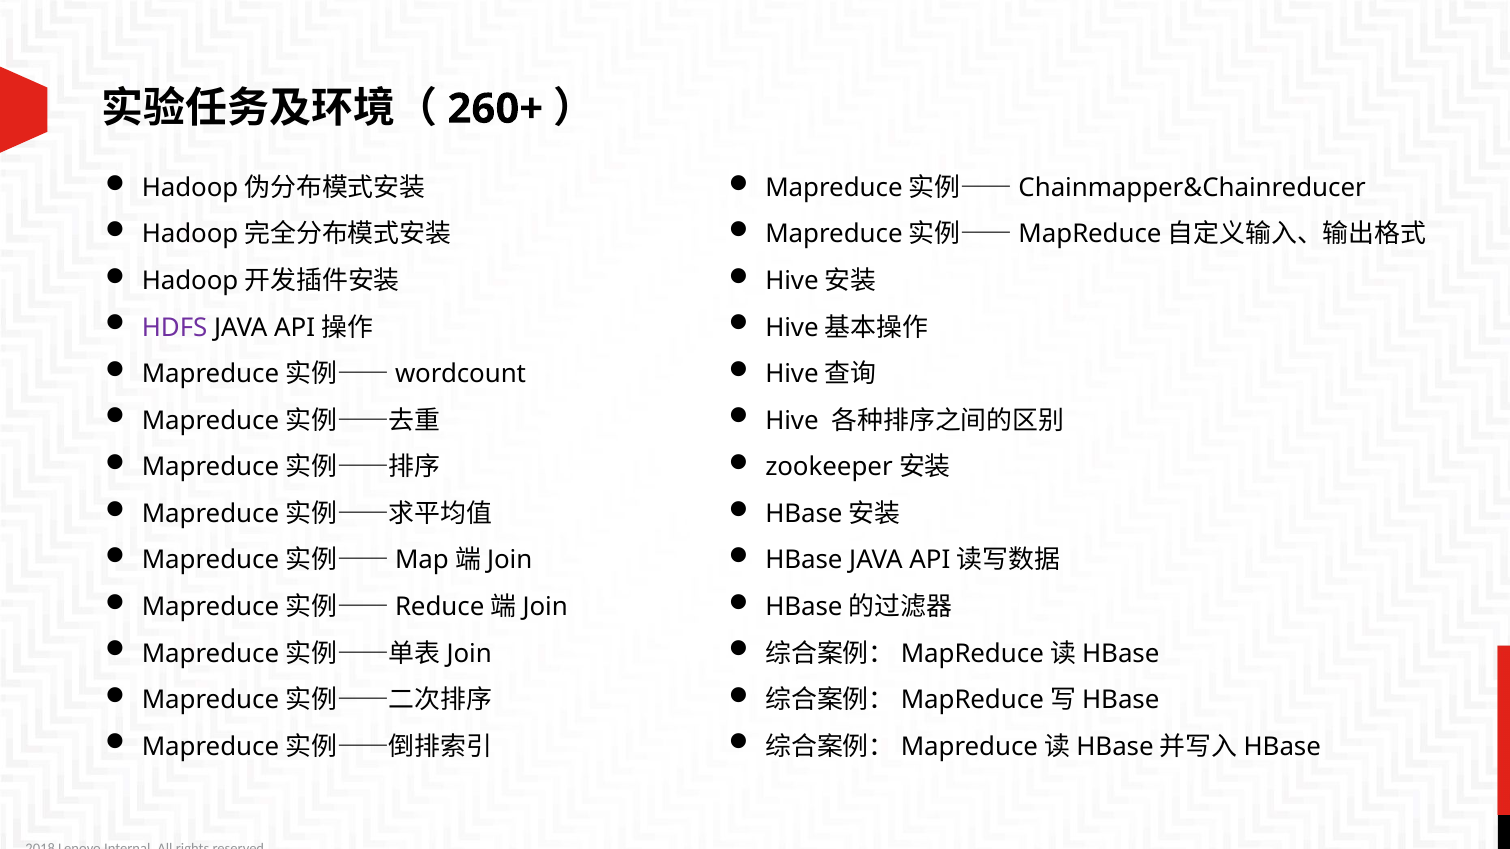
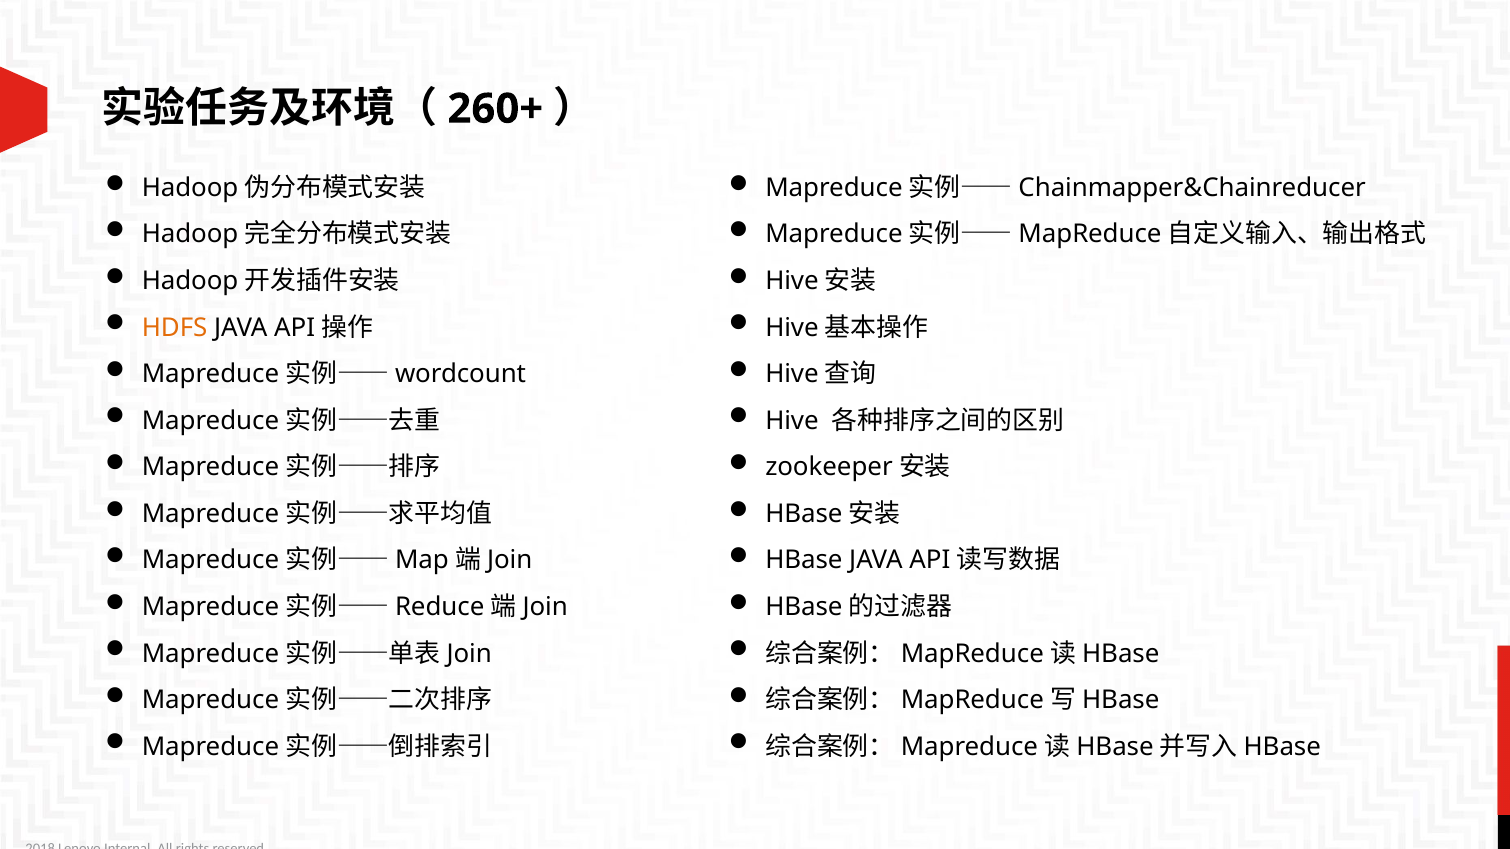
HDFS colour: purple -> orange (175, 328)
